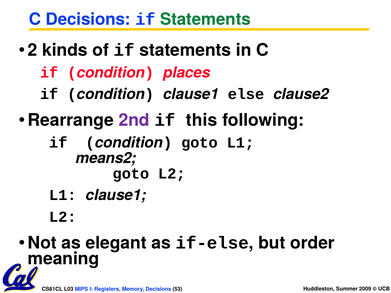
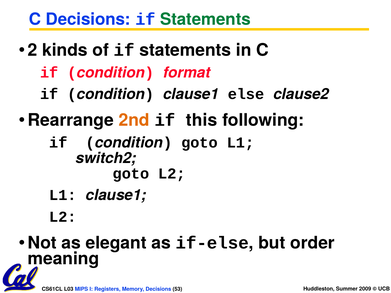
places: places -> format (187, 73)
2nd colour: purple -> orange (134, 120)
means2: means2 -> switch2 (106, 158)
